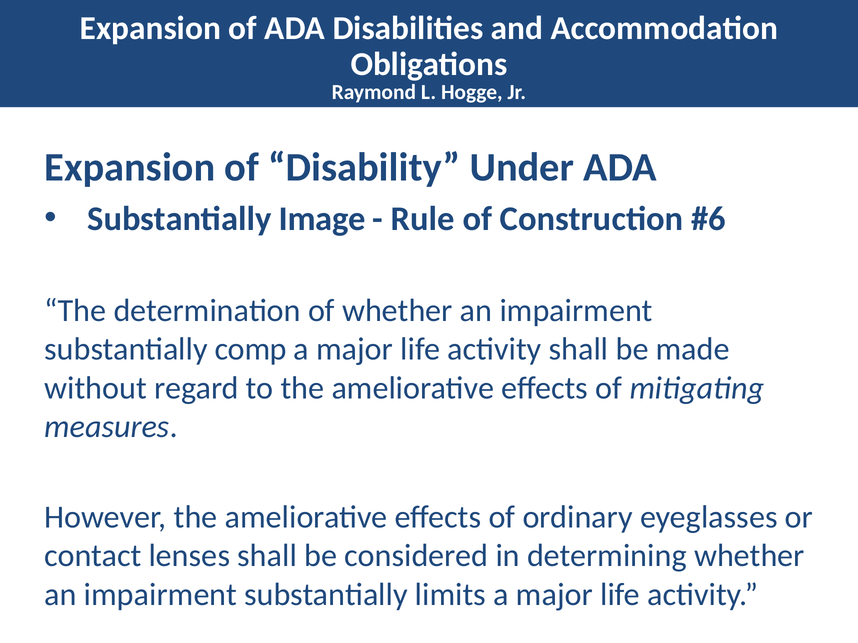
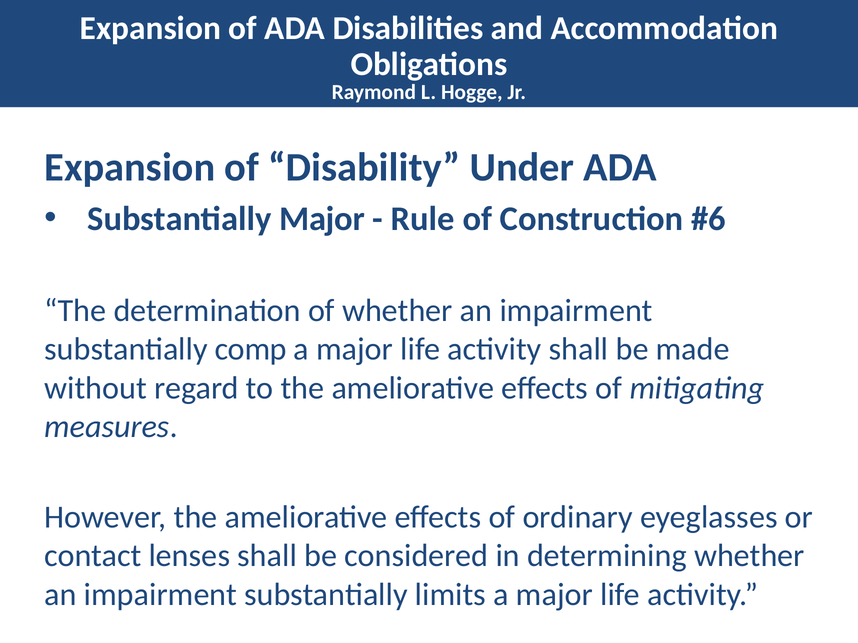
Substantially Image: Image -> Major (322, 219)
